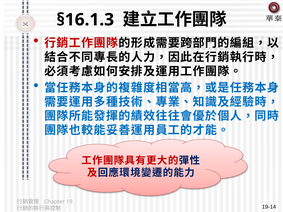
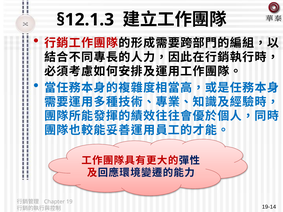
§16.1.3: §16.1.3 -> §12.1.3 (85, 20)
